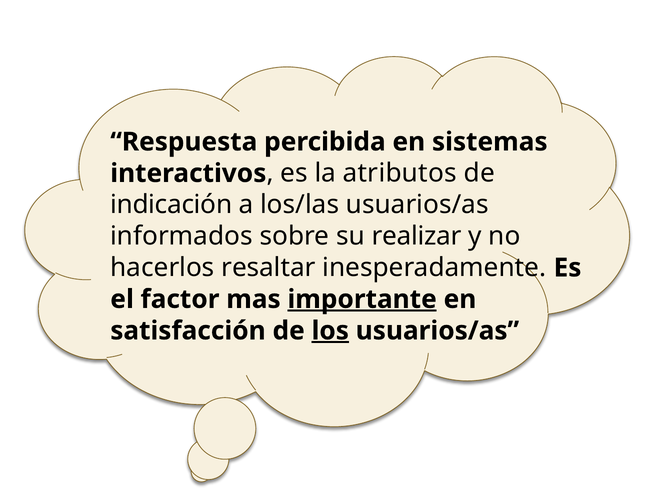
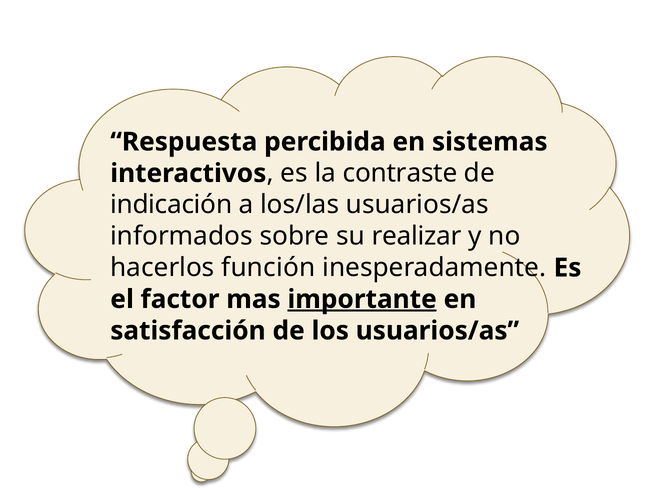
atributos: atributos -> contraste (400, 173)
resaltar: resaltar -> función (268, 268)
los underline: present -> none (330, 331)
